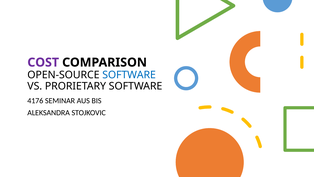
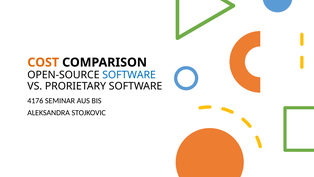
COST colour: purple -> orange (43, 62)
